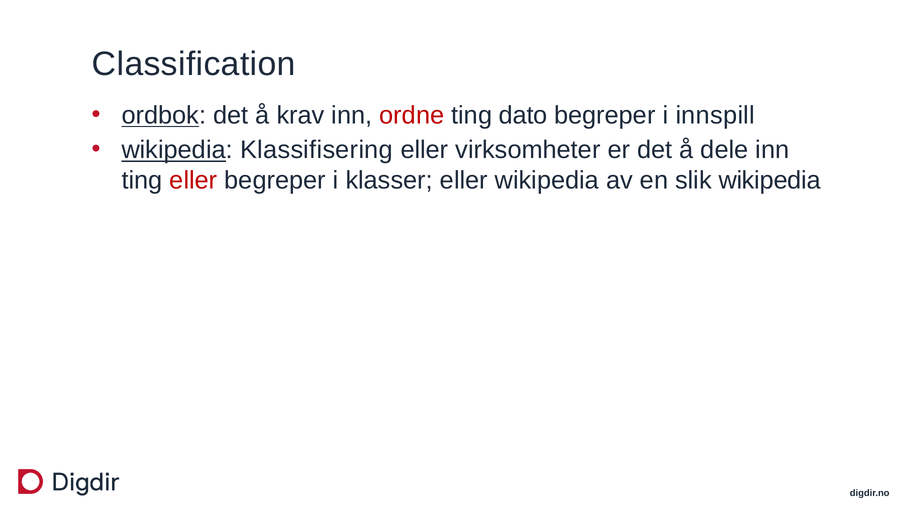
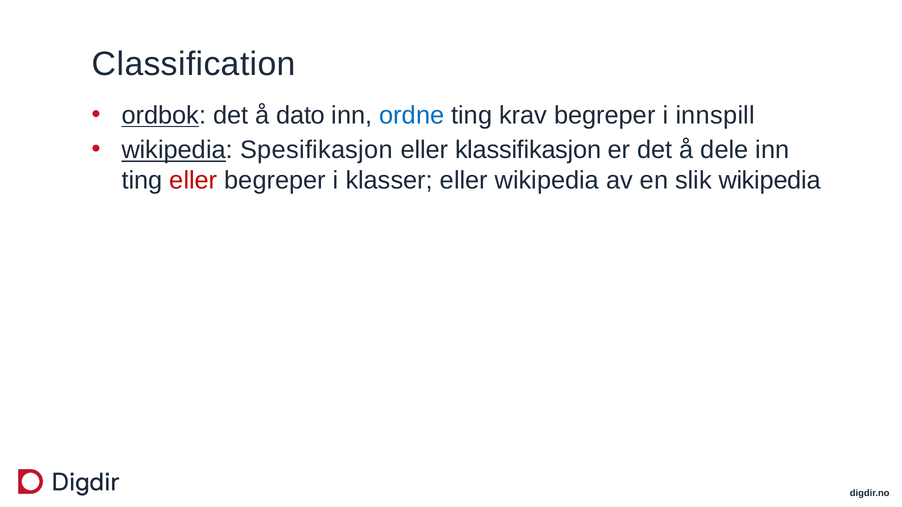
krav: krav -> dato (301, 115)
ordne colour: red -> blue (412, 115)
dato: dato -> krav (523, 115)
Klassifisering: Klassifisering -> Spesifikasjon (317, 150)
virksomheter: virksomheter -> klassifikasjon (528, 150)
